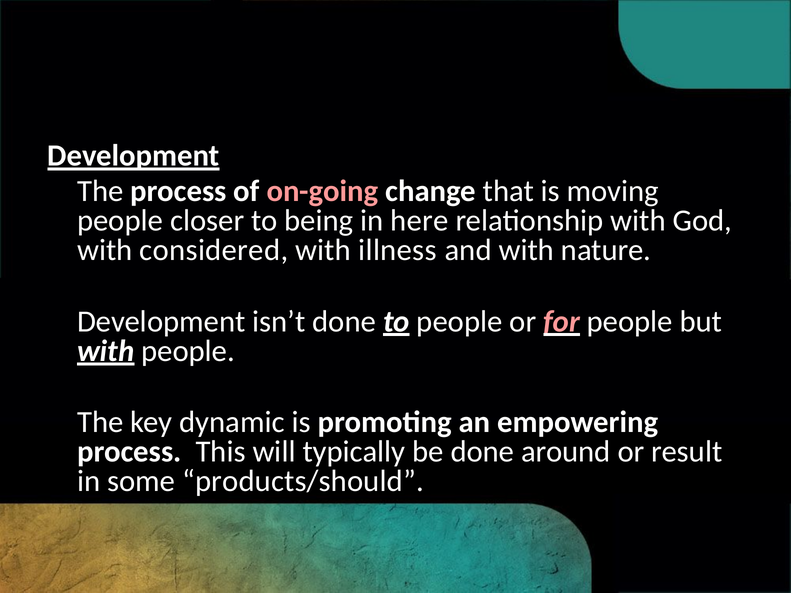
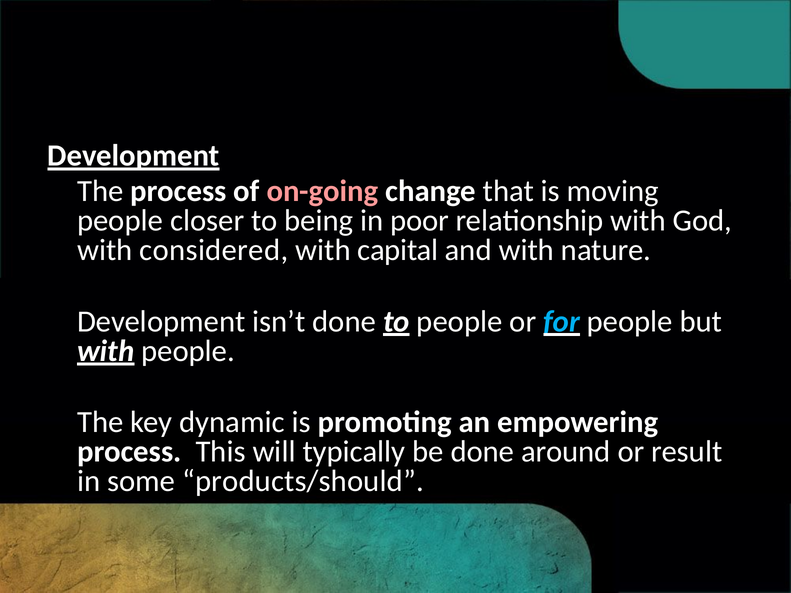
here: here -> poor (420, 221)
illness: illness -> capital (398, 250)
for colour: pink -> light blue (562, 322)
